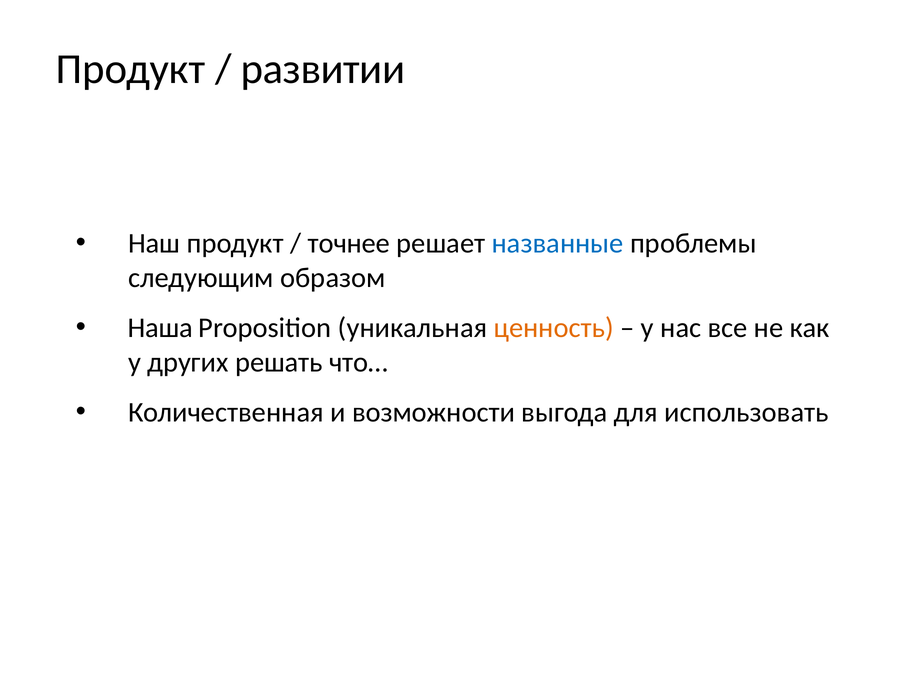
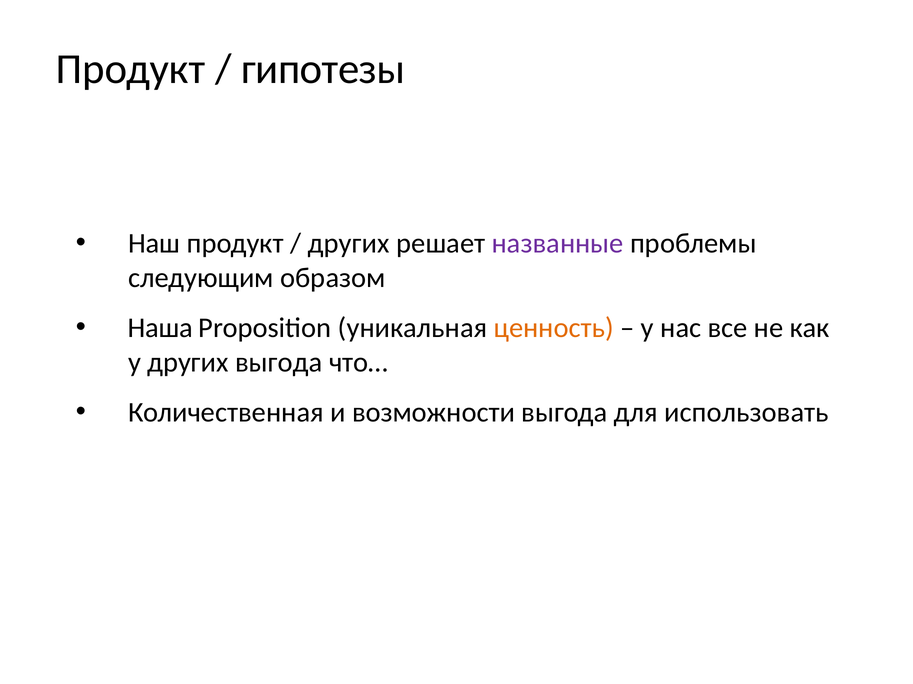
развитии: развитии -> гипотезы (323, 69)
точнее: точнее -> других (349, 244)
названные colour: blue -> purple (558, 244)
других решать: решать -> выгода (279, 363)
